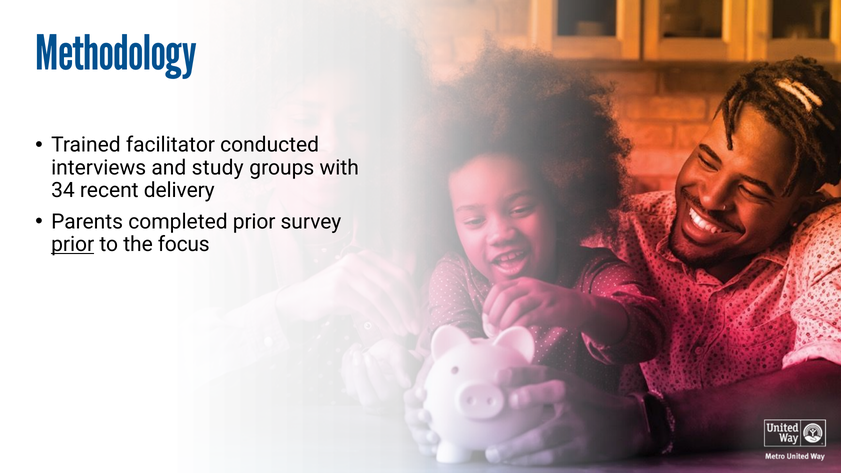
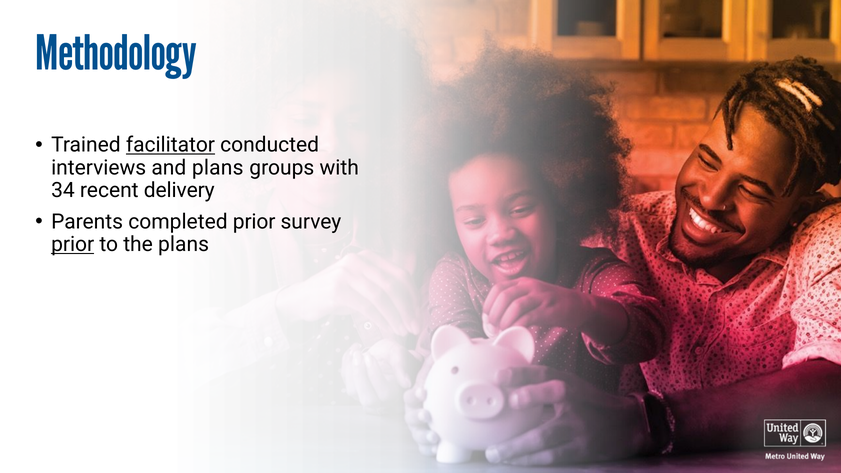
facilitator underline: none -> present (170, 145)
and study: study -> plans (218, 168)
the focus: focus -> plans (184, 245)
